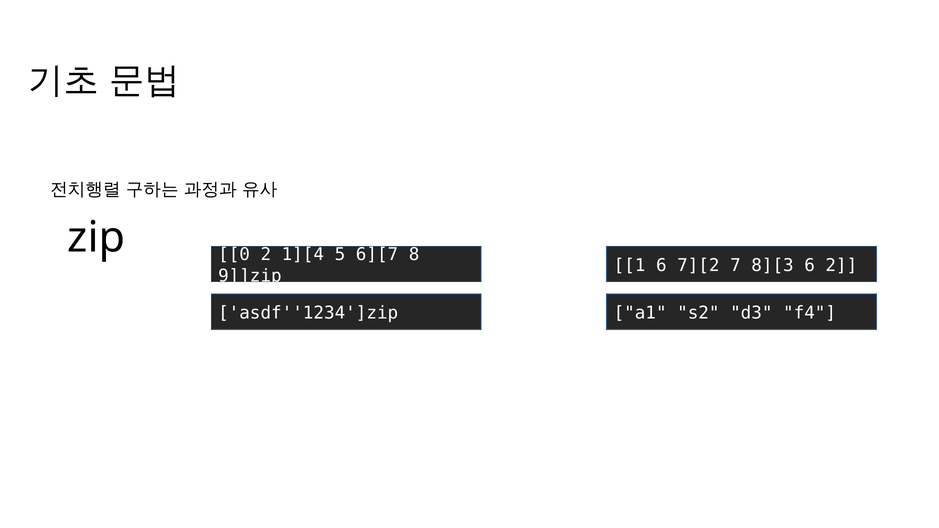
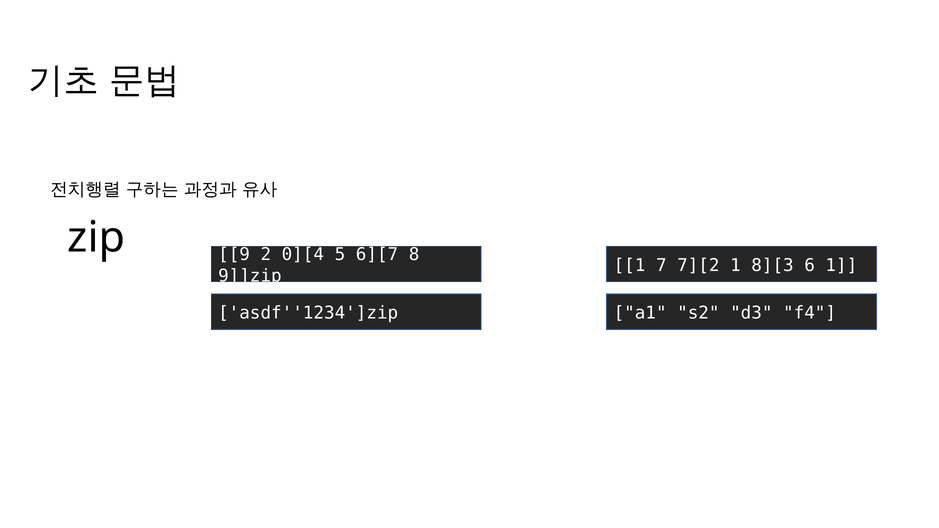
0: 0 -> 9 (234, 255)
1][4: 1][4 -> 0][4 (303, 255)
1 6: 6 -> 7 (661, 265)
7][2 7: 7 -> 1 (735, 265)
6 2: 2 -> 1 (841, 265)
